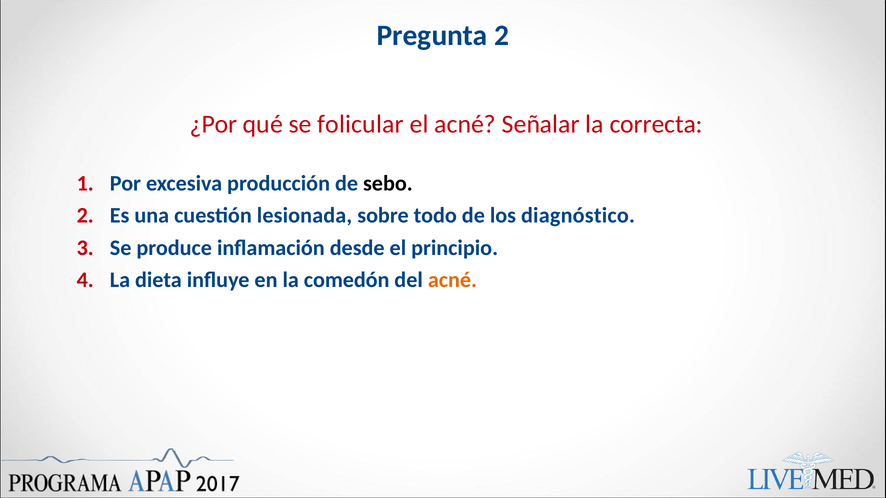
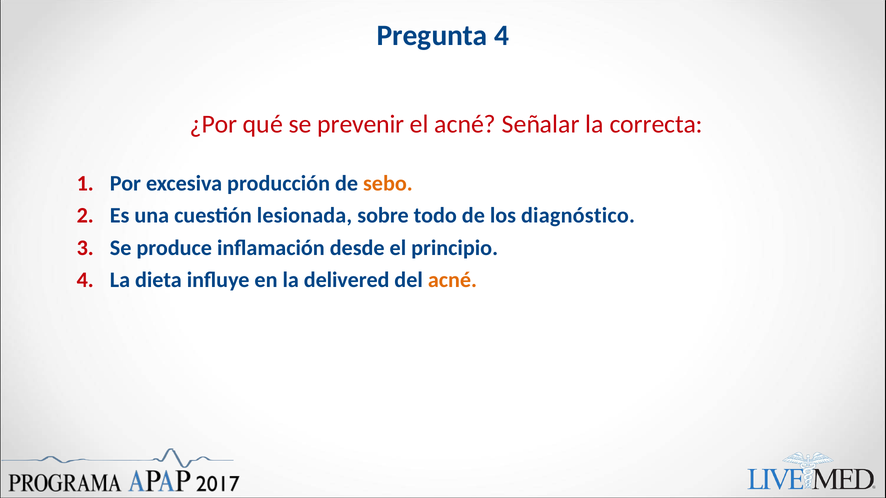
Pregunta 2: 2 -> 4 (502, 36)
folicular: folicular -> prevenir (361, 124)
sebo colour: black -> orange (388, 184)
comedón: comedón -> delivered (347, 280)
